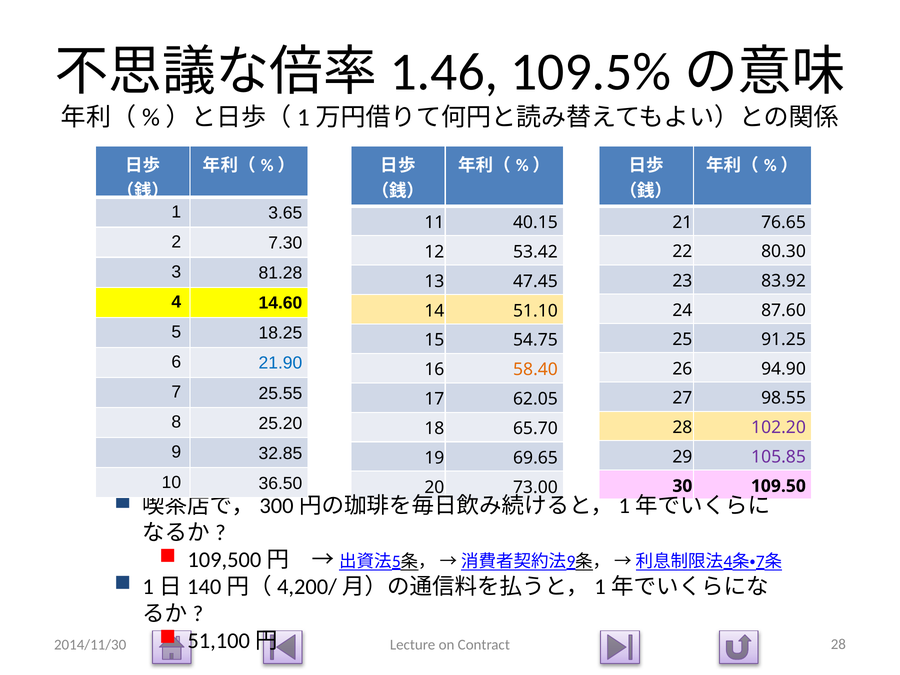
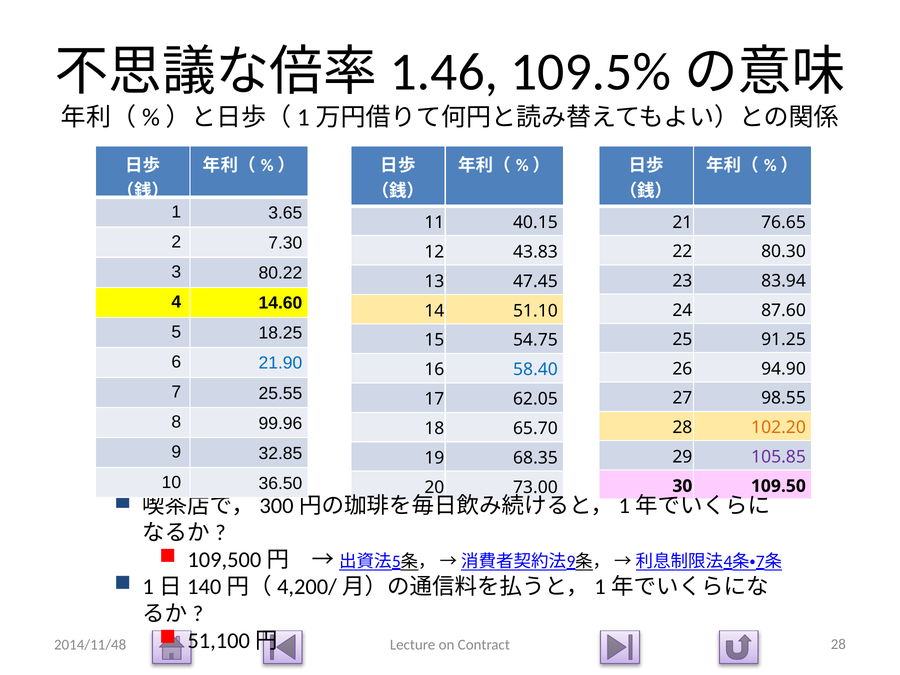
53.42: 53.42 -> 43.83 (535, 252)
81.28: 81.28 -> 80.22 (280, 273)
83.92: 83.92 -> 83.94 (784, 281)
58.40 colour: orange -> blue (535, 370)
25.20: 25.20 -> 99.96 (280, 423)
102.20 colour: purple -> orange (779, 427)
69.65: 69.65 -> 68.35 (535, 458)
2014/11/30: 2014/11/30 -> 2014/11/48 (90, 645)
